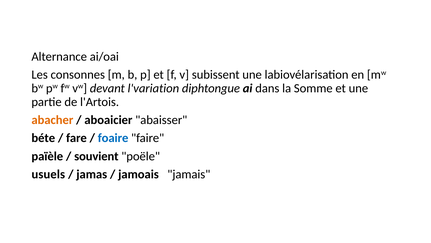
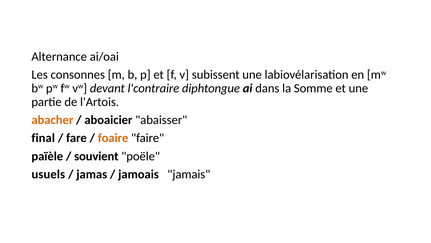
l'variation: l'variation -> l'contraire (153, 88)
béte: béte -> final (43, 138)
foaire colour: blue -> orange (113, 138)
